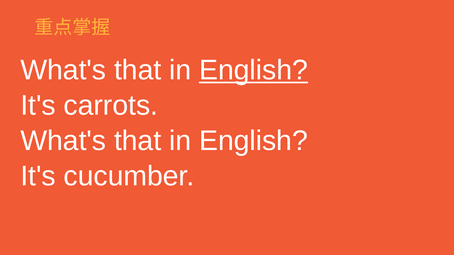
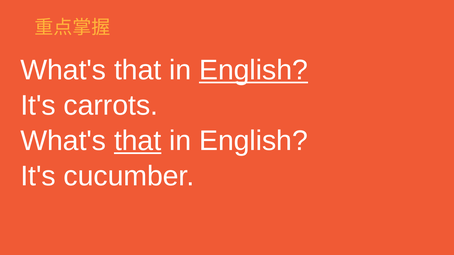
that underline: none -> present (138, 141)
